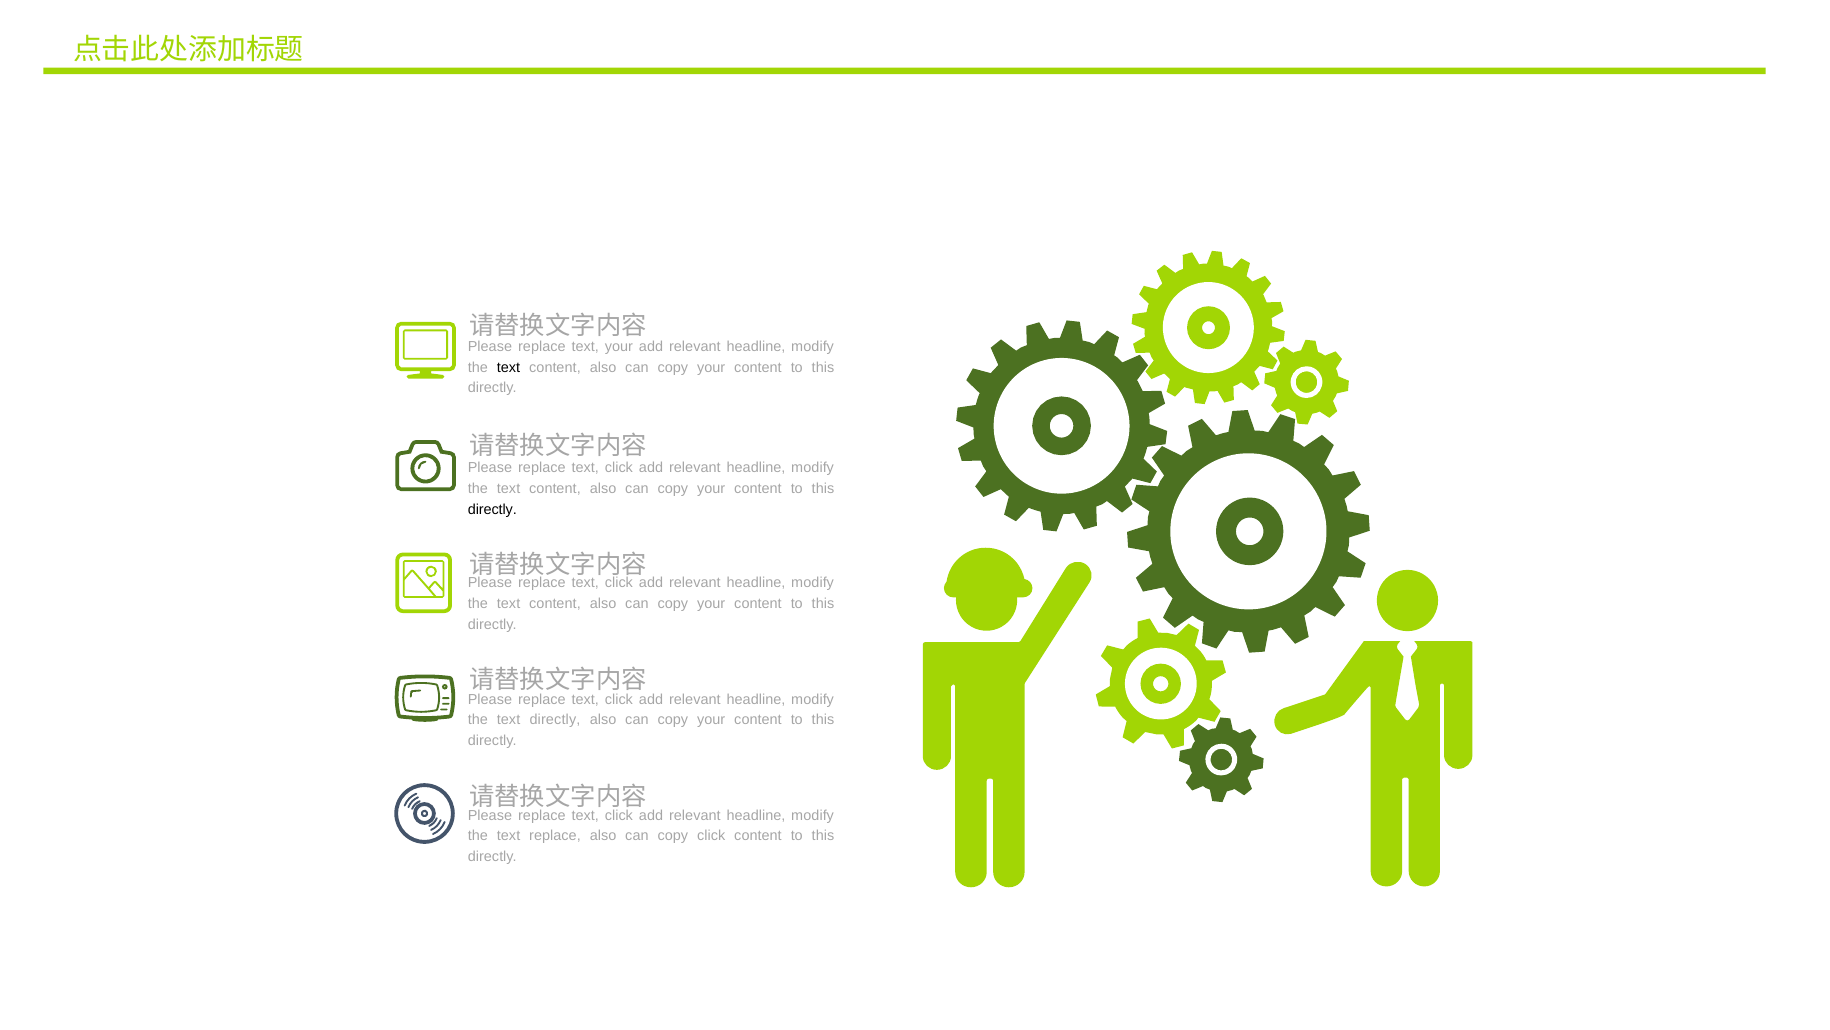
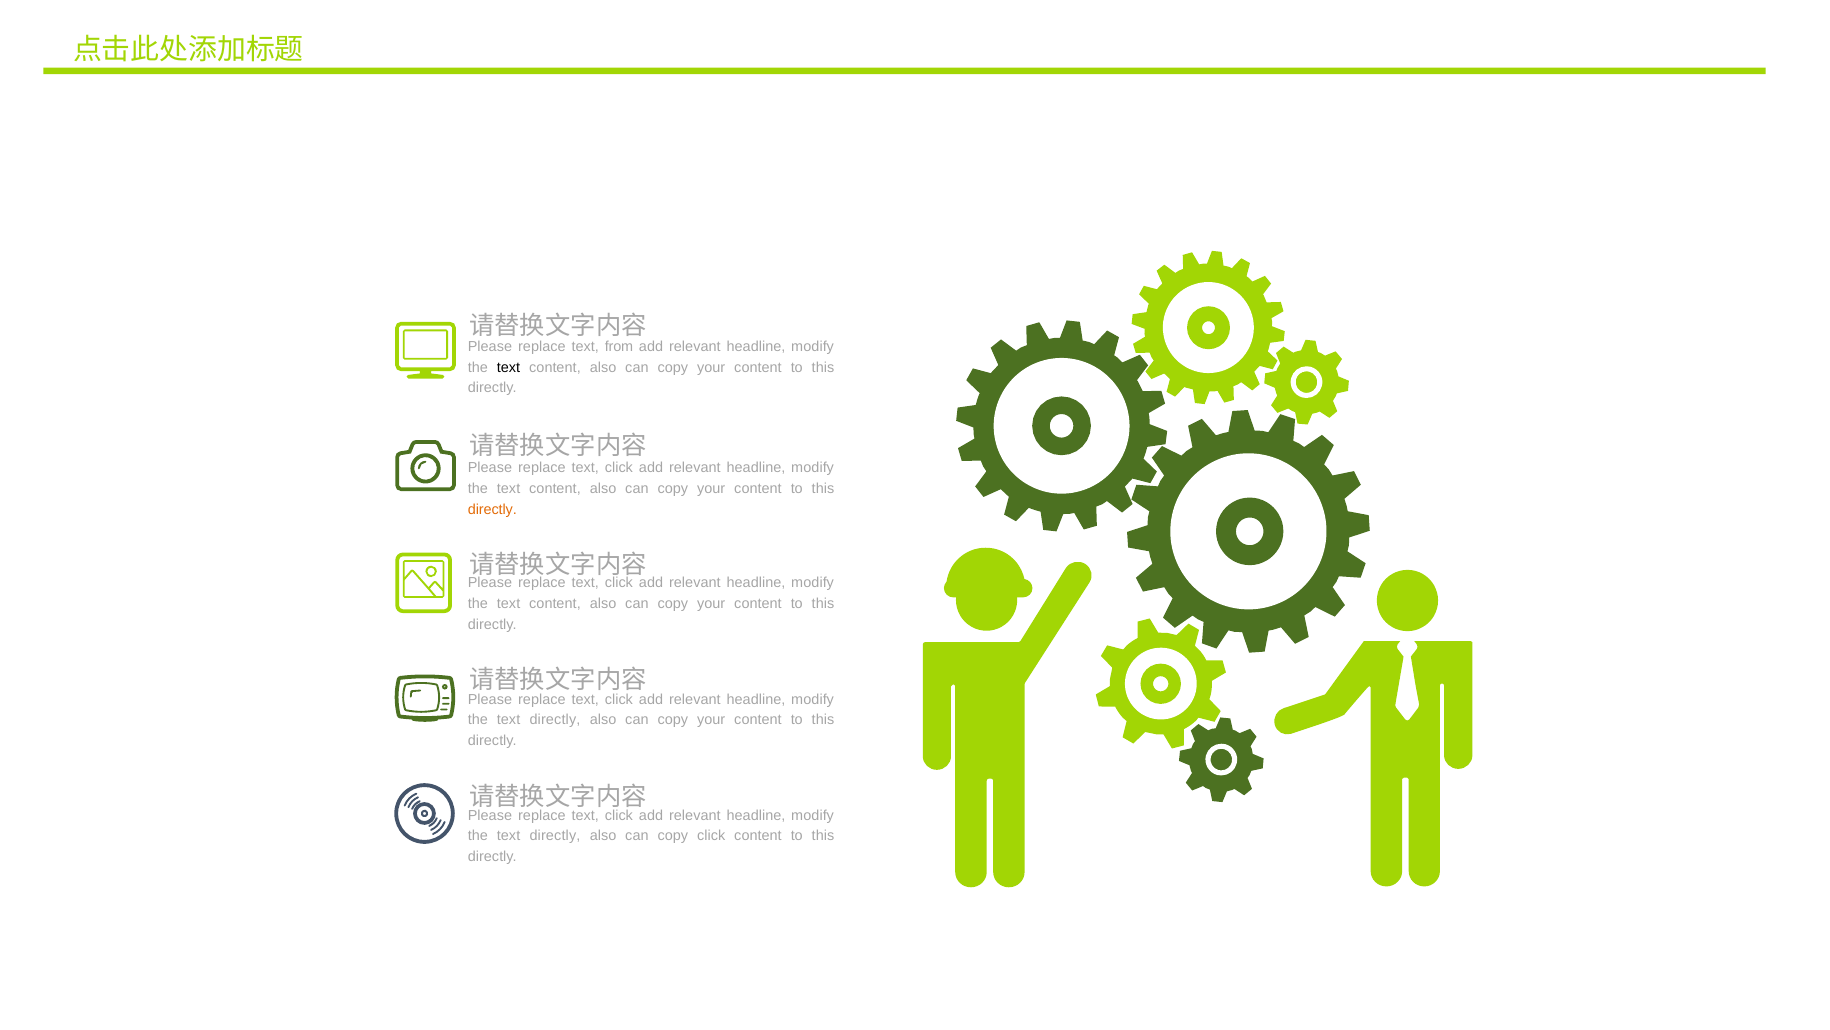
text your: your -> from (619, 346)
directly colour: black -> orange (492, 509)
replace: replace -> directly (555, 836)
